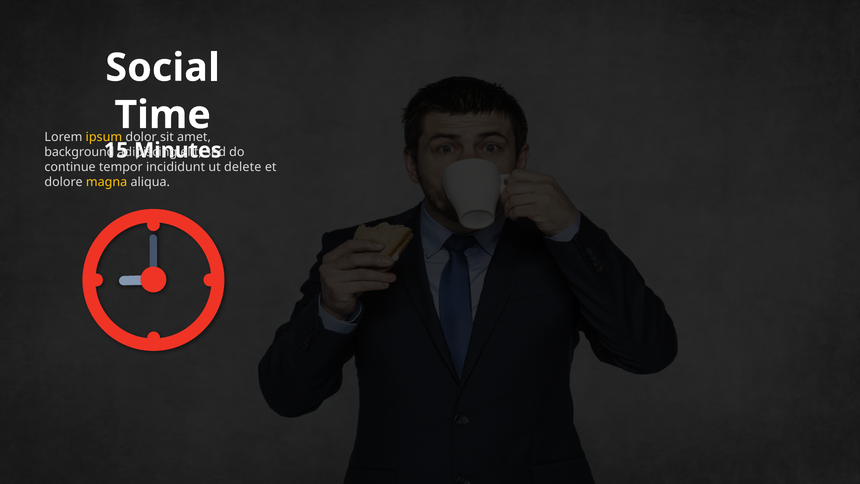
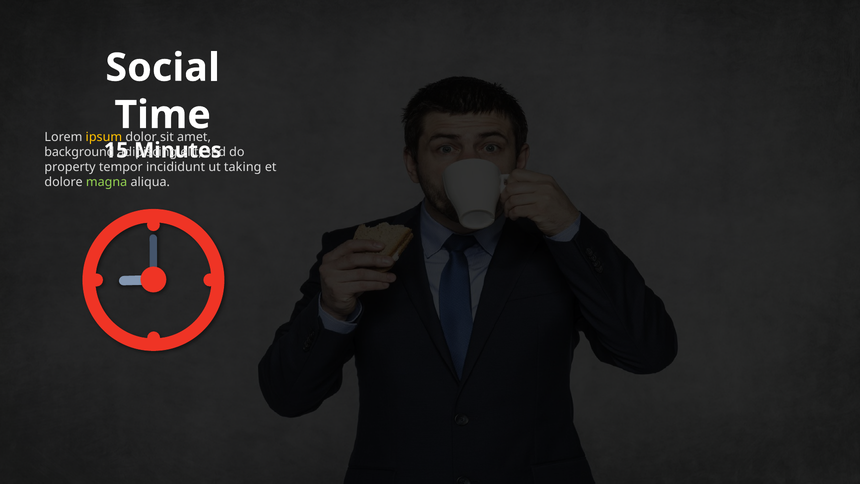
continue: continue -> property (70, 167)
delete: delete -> taking (243, 167)
magna colour: yellow -> light green (107, 182)
